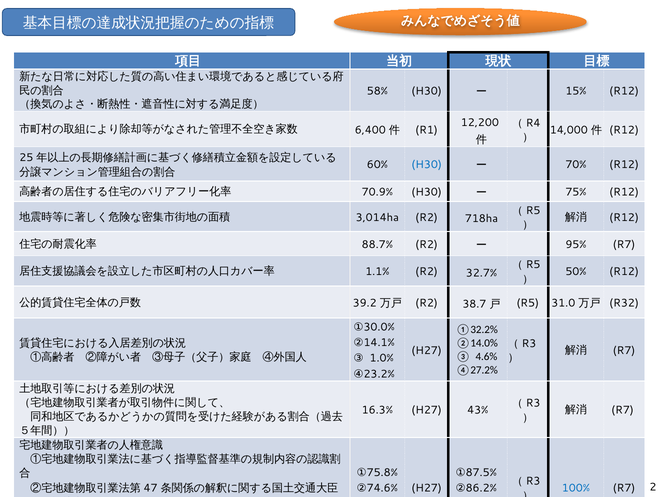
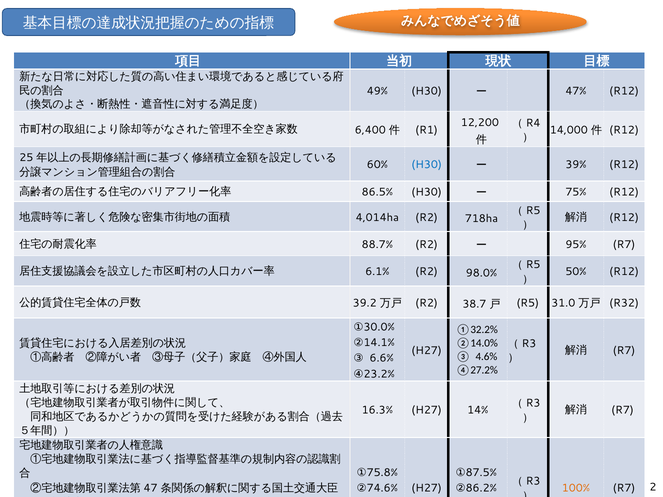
58%: 58% -> 49% (377, 91)
15%: 15% -> 47% (576, 91)
70%: 70% -> 39% (576, 165)
70.9%: 70.9% -> 86.5% (377, 192)
3,014ha: 3,014ha -> 4,014ha (377, 218)
1.1%: 1.1% -> 6.1% (377, 272)
32.7%: 32.7% -> 98.0% (481, 273)
1.0%: 1.0% -> 6.6% (382, 359)
43%: 43% -> 14% (478, 410)
100% colour: blue -> orange (576, 488)
